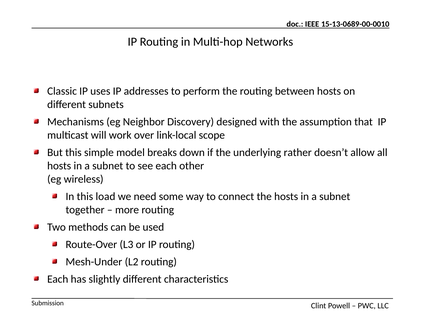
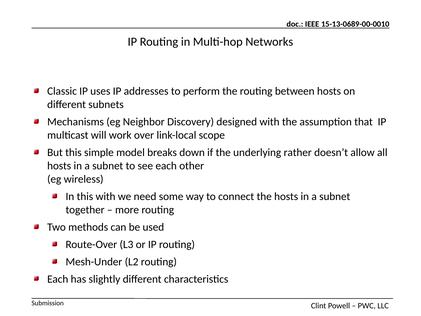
this load: load -> with (106, 196)
